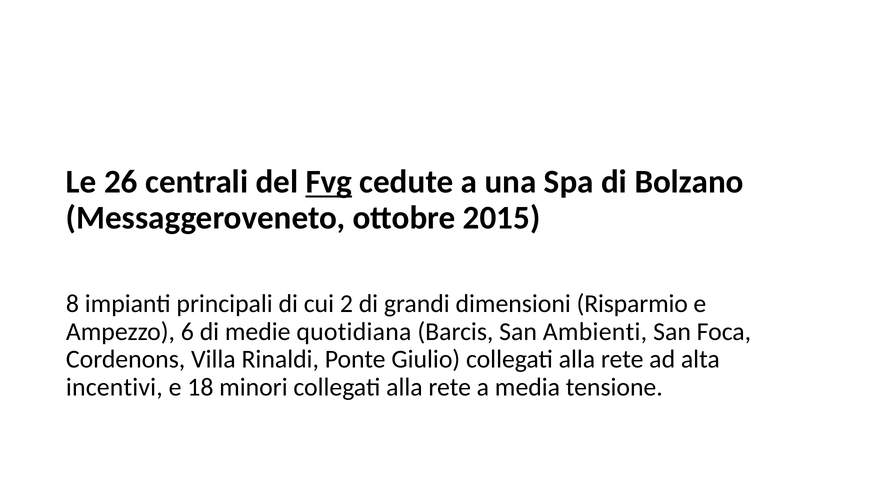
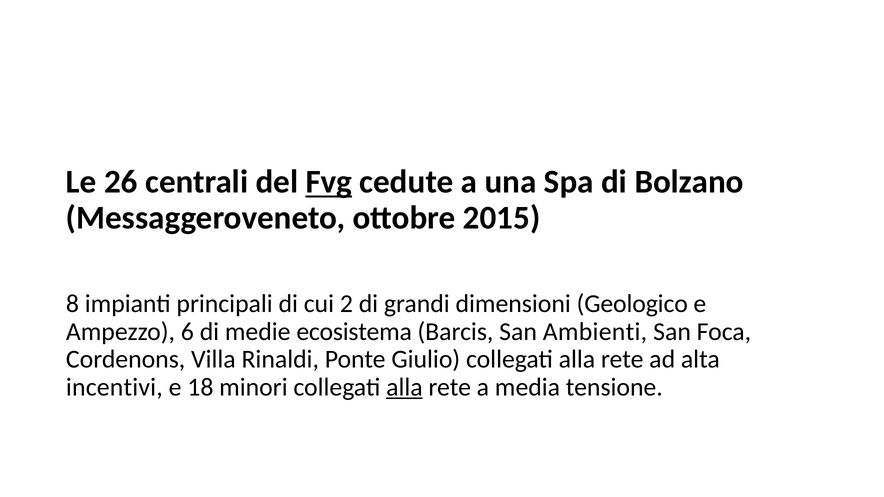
Risparmio: Risparmio -> Geologico (632, 304)
quotidiana: quotidiana -> ecosistema (354, 332)
alla underline: none -> present (404, 387)
